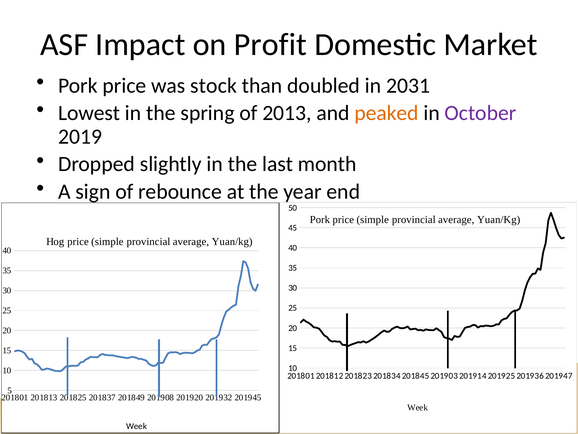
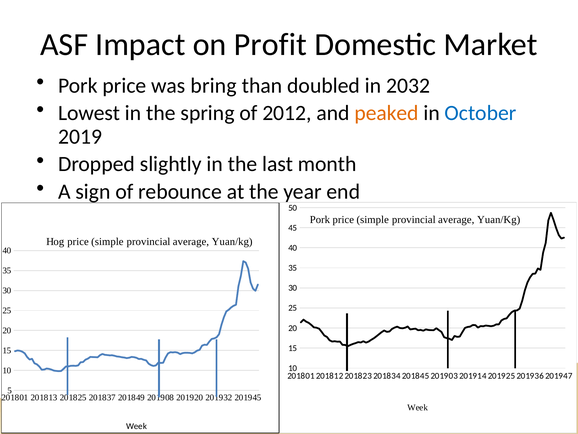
stock: stock -> bring (214, 85)
2031: 2031 -> 2032 (408, 85)
2013: 2013 -> 2012 (287, 113)
October colour: purple -> blue (480, 113)
